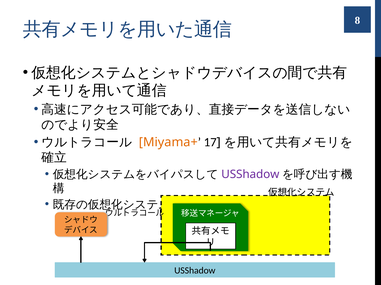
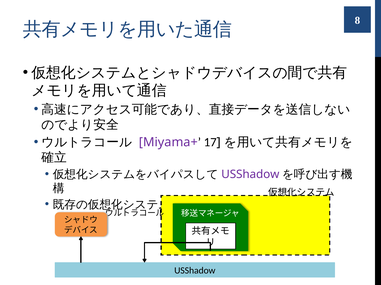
Miyama+ colour: orange -> purple (168, 143)
